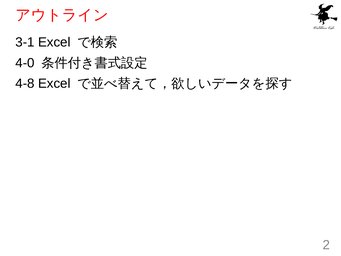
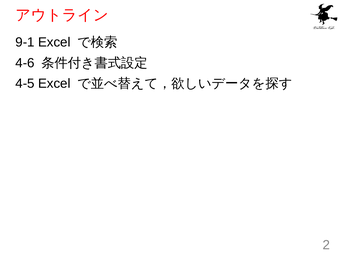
3-1: 3-1 -> 9-1 (25, 42)
4-0: 4-0 -> 4-6 (25, 63)
4-8: 4-8 -> 4-5 (25, 83)
